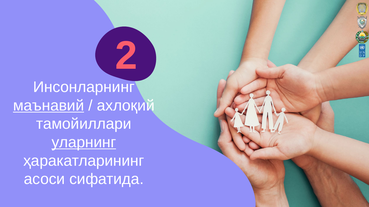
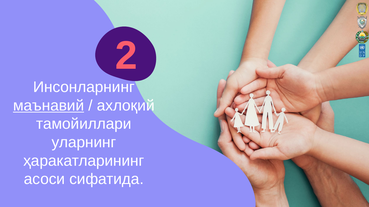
уларнинг underline: present -> none (84, 143)
